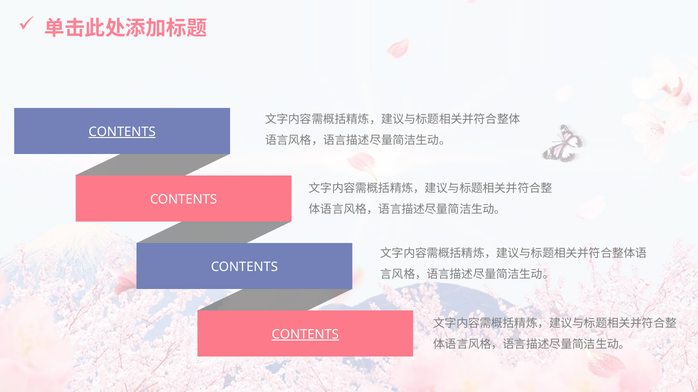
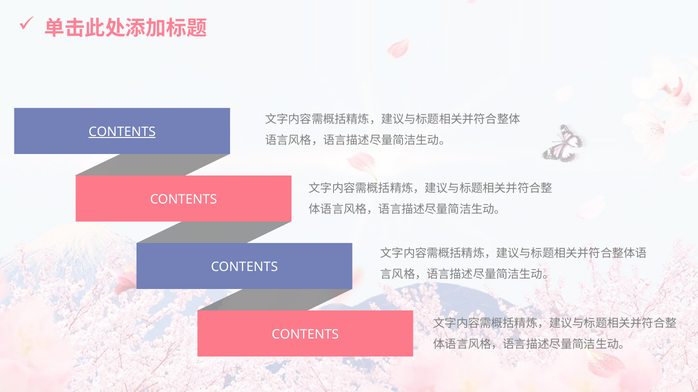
CONTENTS underline: present -> none (305, 335)
